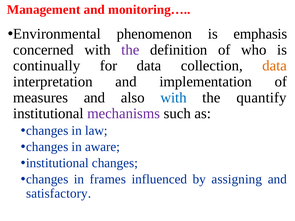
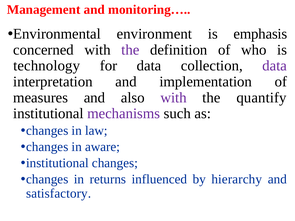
phenomenon: phenomenon -> environment (154, 34)
continually: continually -> technology (47, 66)
data colour: orange -> purple (275, 66)
with colour: blue -> purple (174, 98)
frames: frames -> returns (108, 179)
assigning: assigning -> hierarchy (237, 179)
